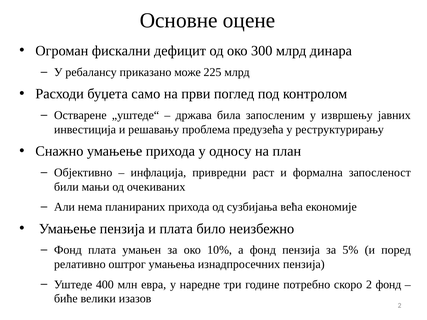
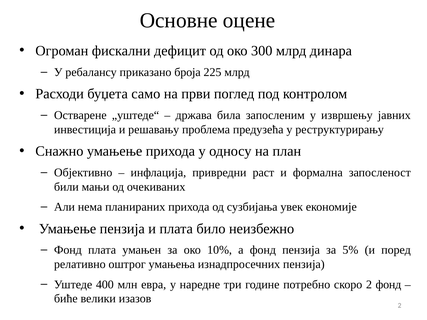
може: може -> броја (188, 72)
већа: већа -> увек (292, 207)
